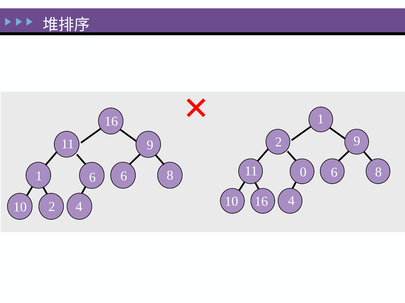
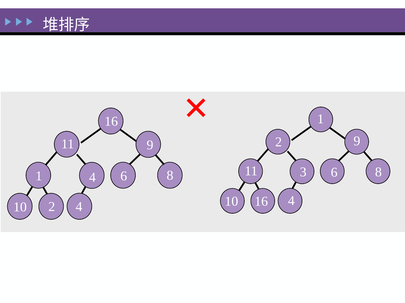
0: 0 -> 3 (303, 173)
1 6: 6 -> 4 (92, 178)
